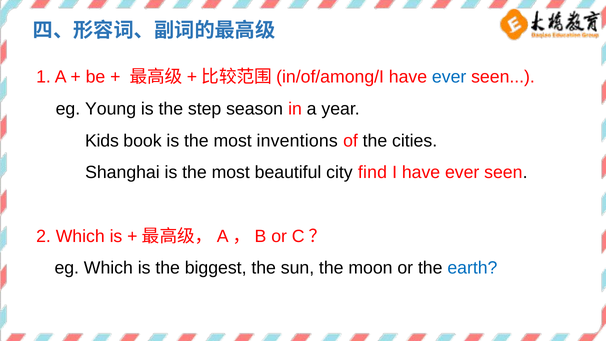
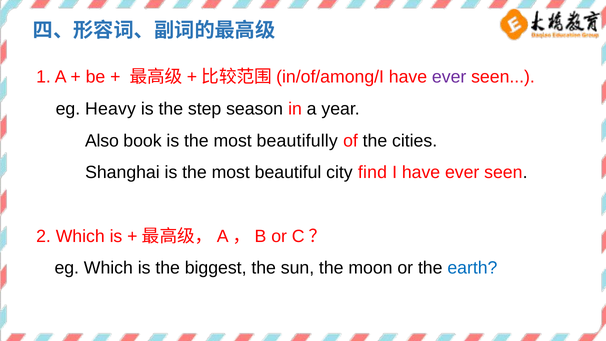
ever colour: blue -> purple (449, 77)
Young: Young -> Heavy (110, 109)
Kids: Kids -> Also (102, 141)
inventions: inventions -> beautifully (297, 141)
